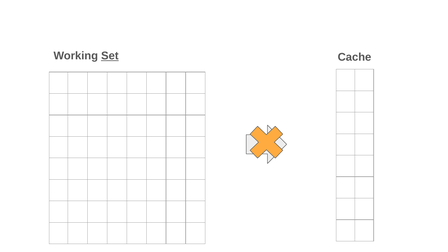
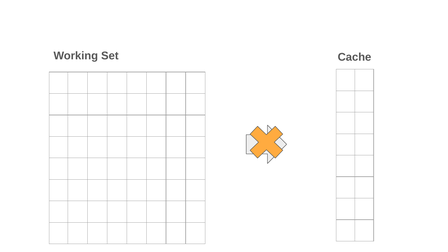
Set underline: present -> none (110, 56)
